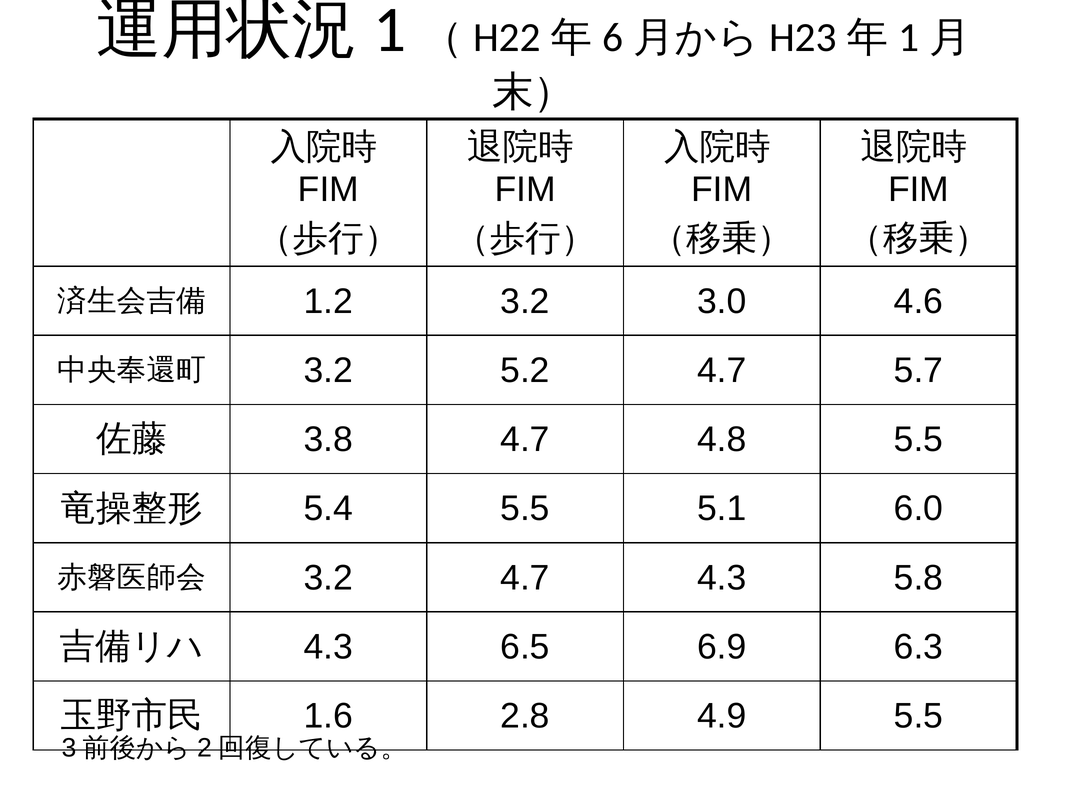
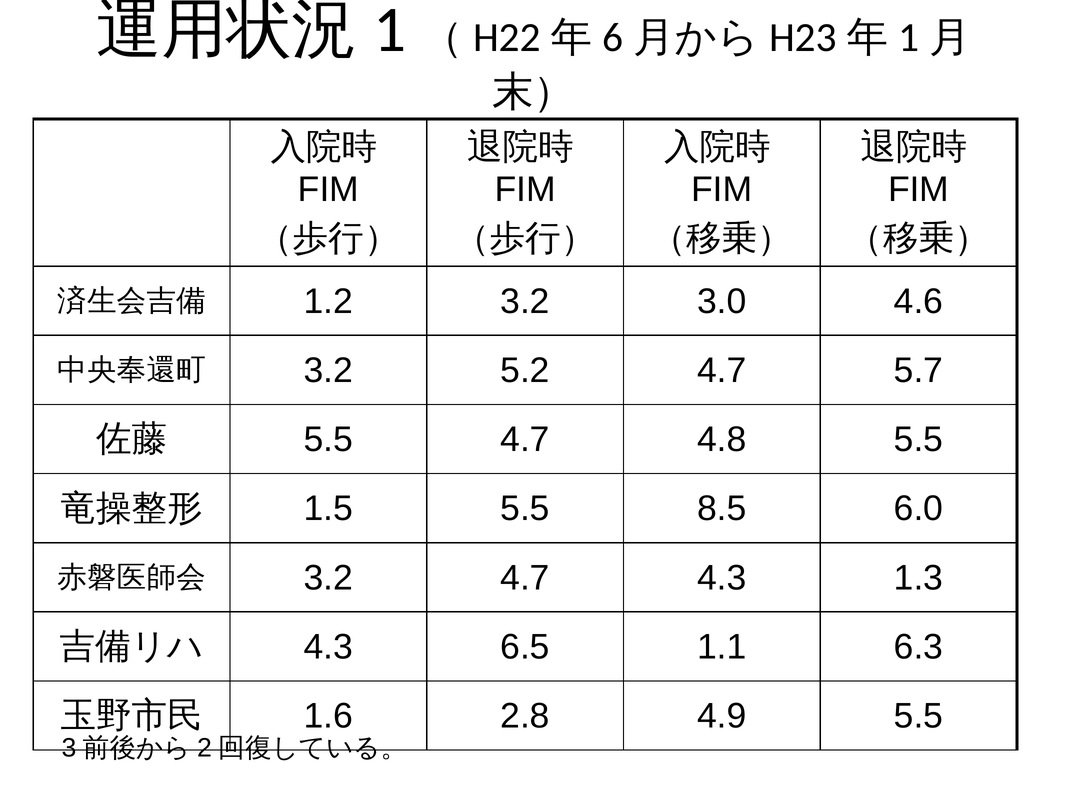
3.8: 3.8 -> 5.5 (328, 440)
5.4: 5.4 -> 1.5 (328, 509)
5.1: 5.1 -> 8.5 (722, 509)
5.8: 5.8 -> 1.3 (919, 578)
6.9: 6.9 -> 1.1 (722, 647)
